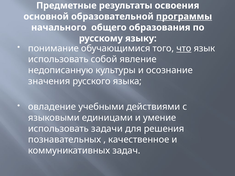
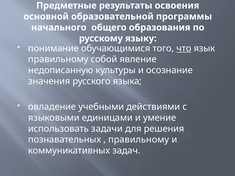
программы underline: present -> none (184, 17)
использовать: использовать -> правильному (58, 59)
качественное: качественное -> правильному (139, 140)
